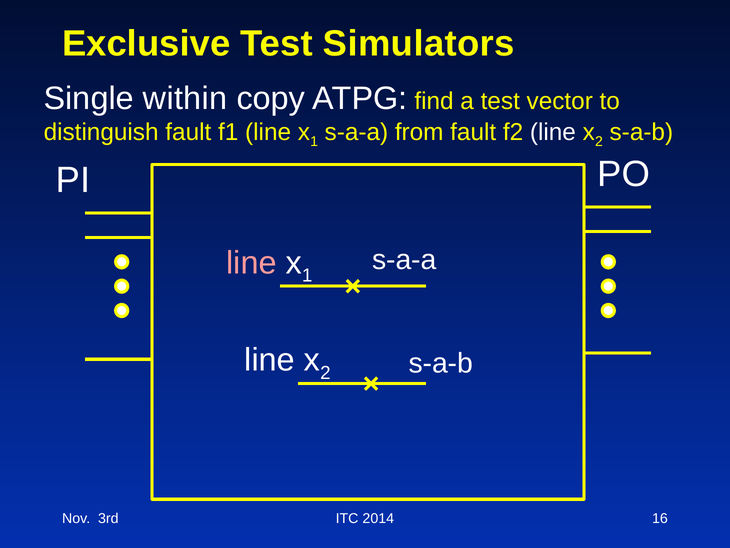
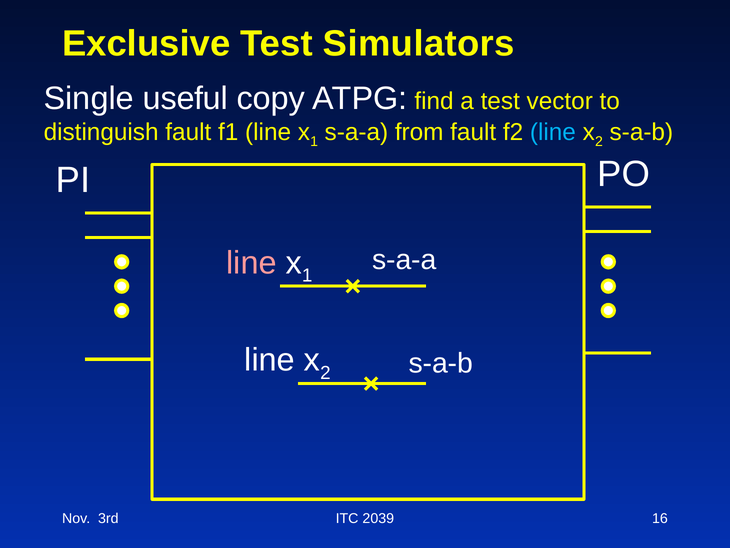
within: within -> useful (185, 98)
line colour: white -> light blue (553, 132)
2014: 2014 -> 2039 (378, 518)
